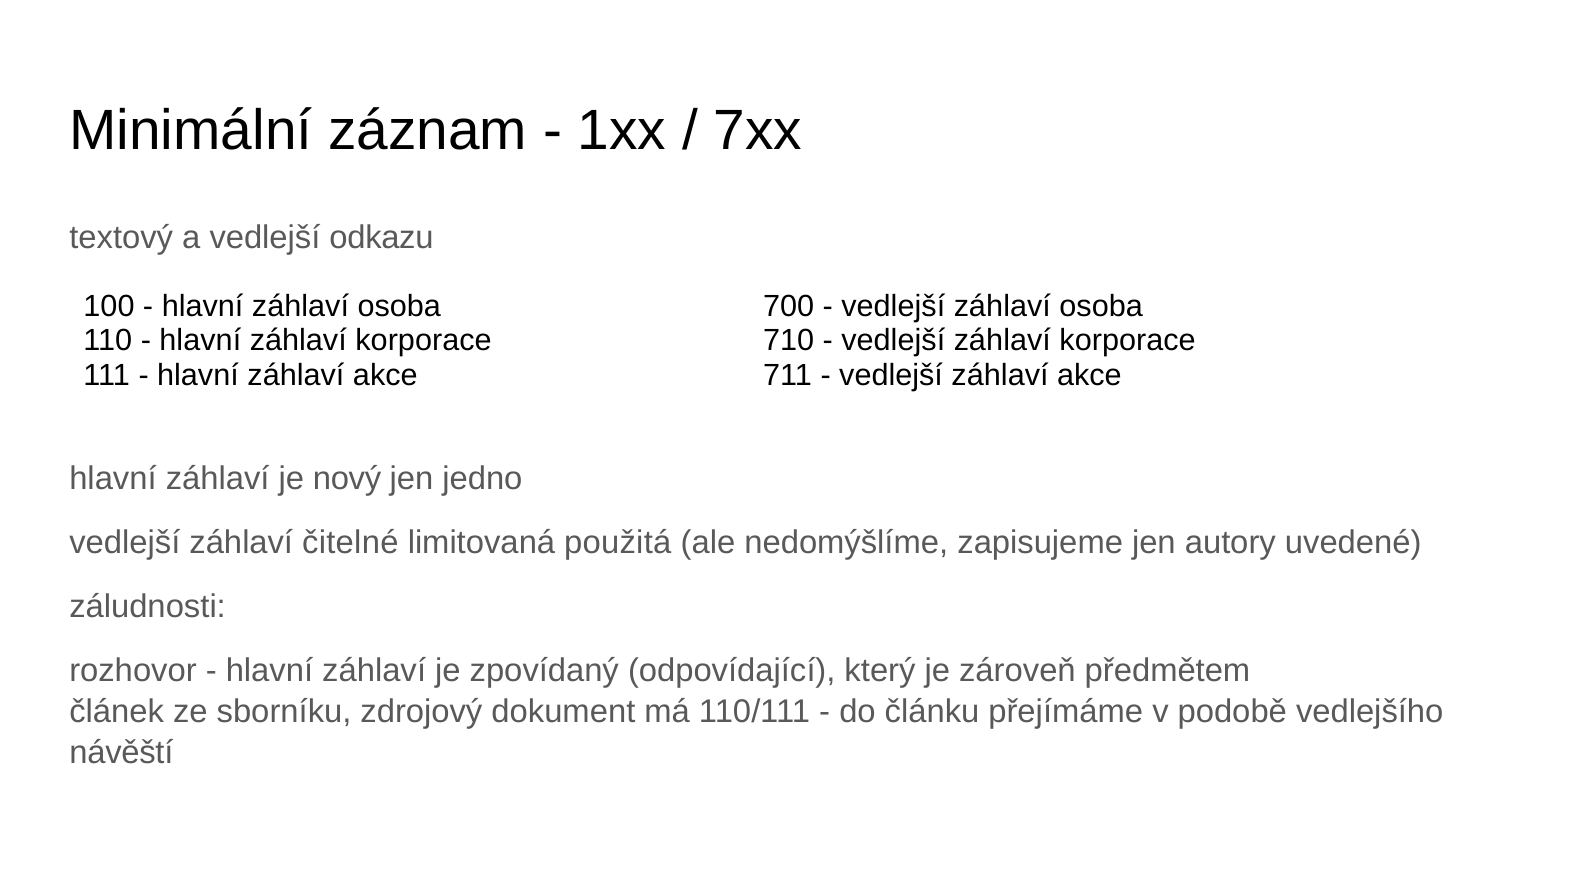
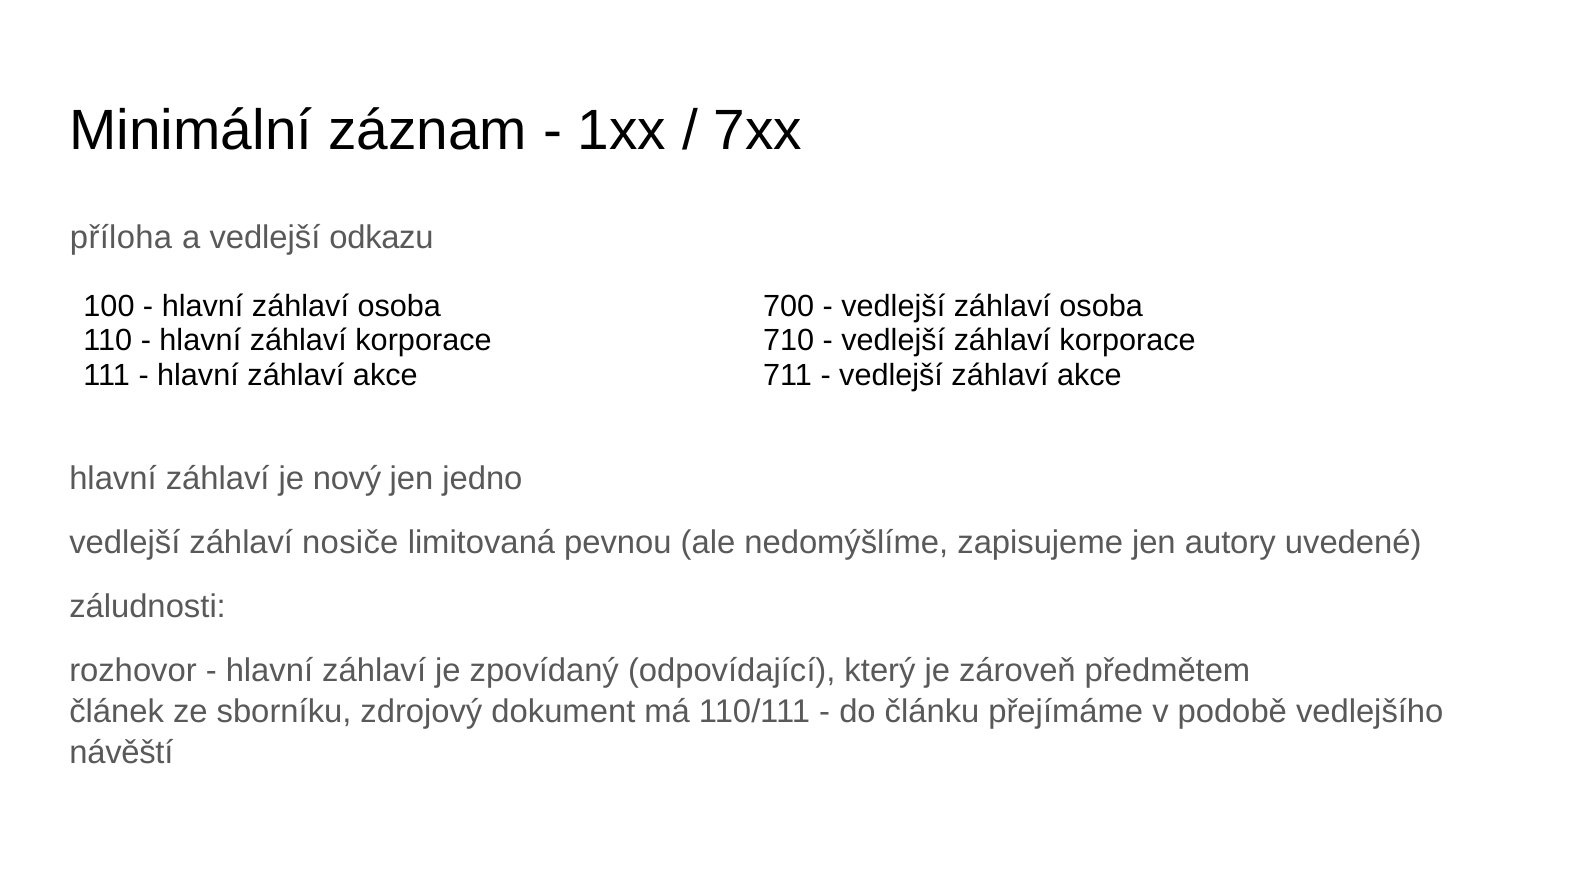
textový: textový -> příloha (121, 237)
čitelné: čitelné -> nosiče (350, 543)
použitá: použitá -> pevnou (618, 543)
